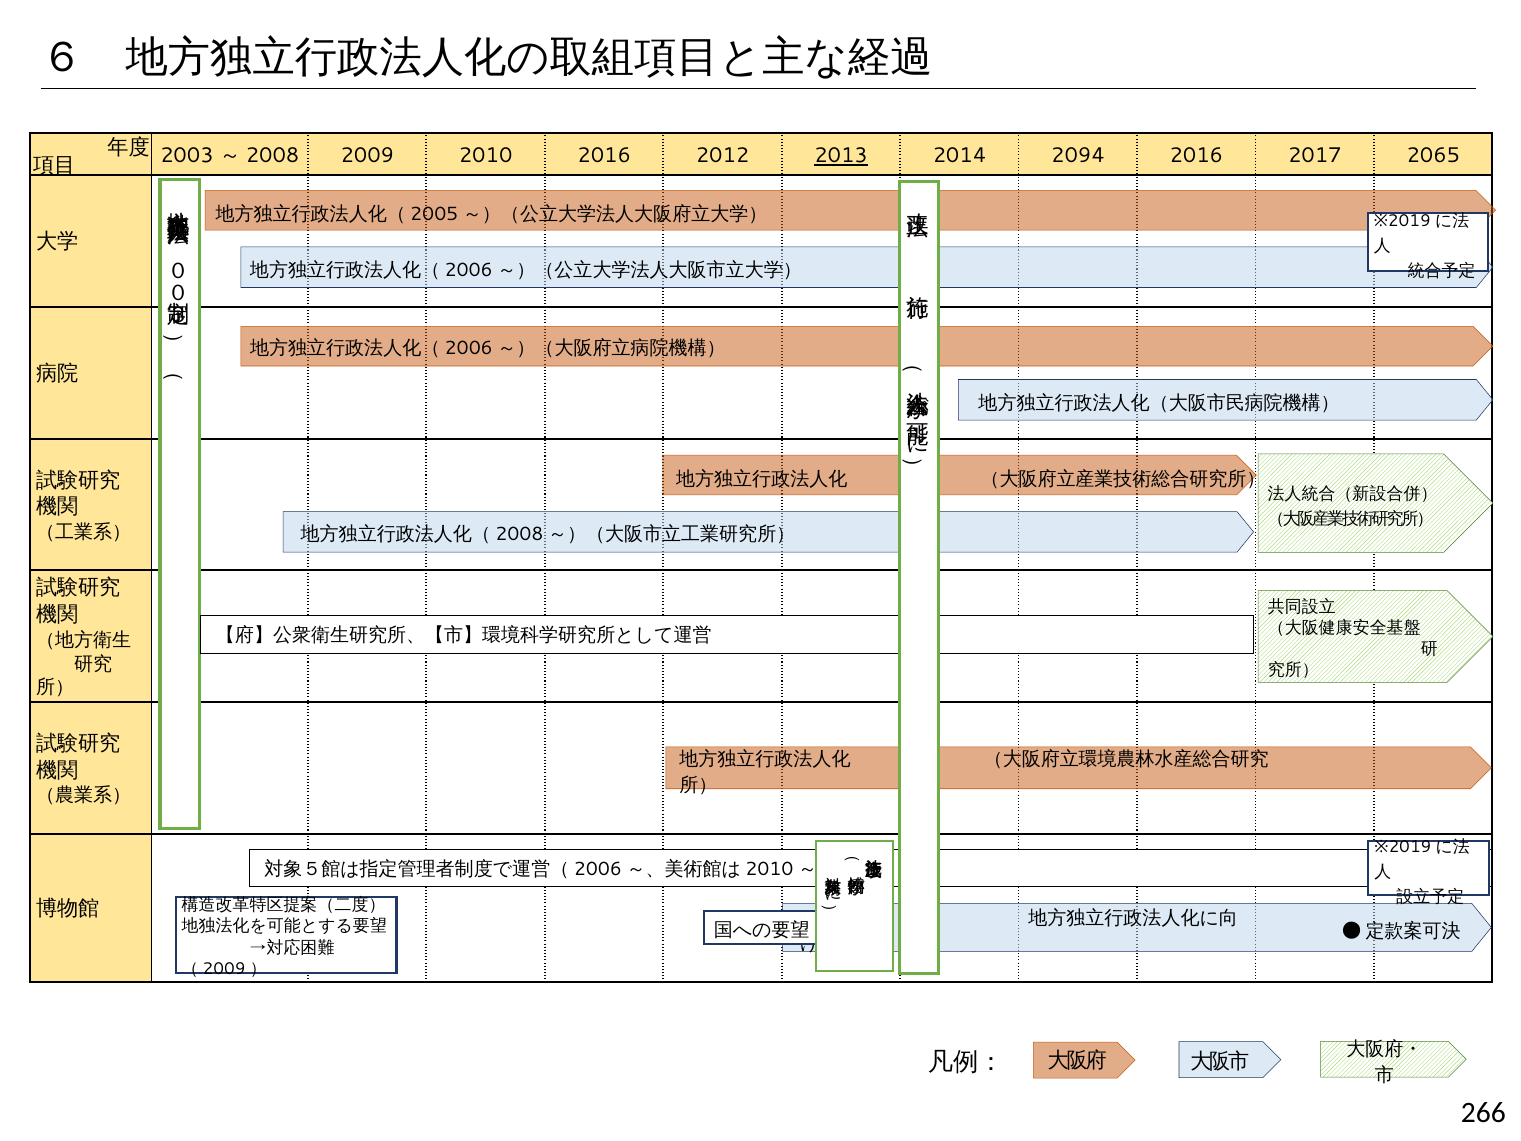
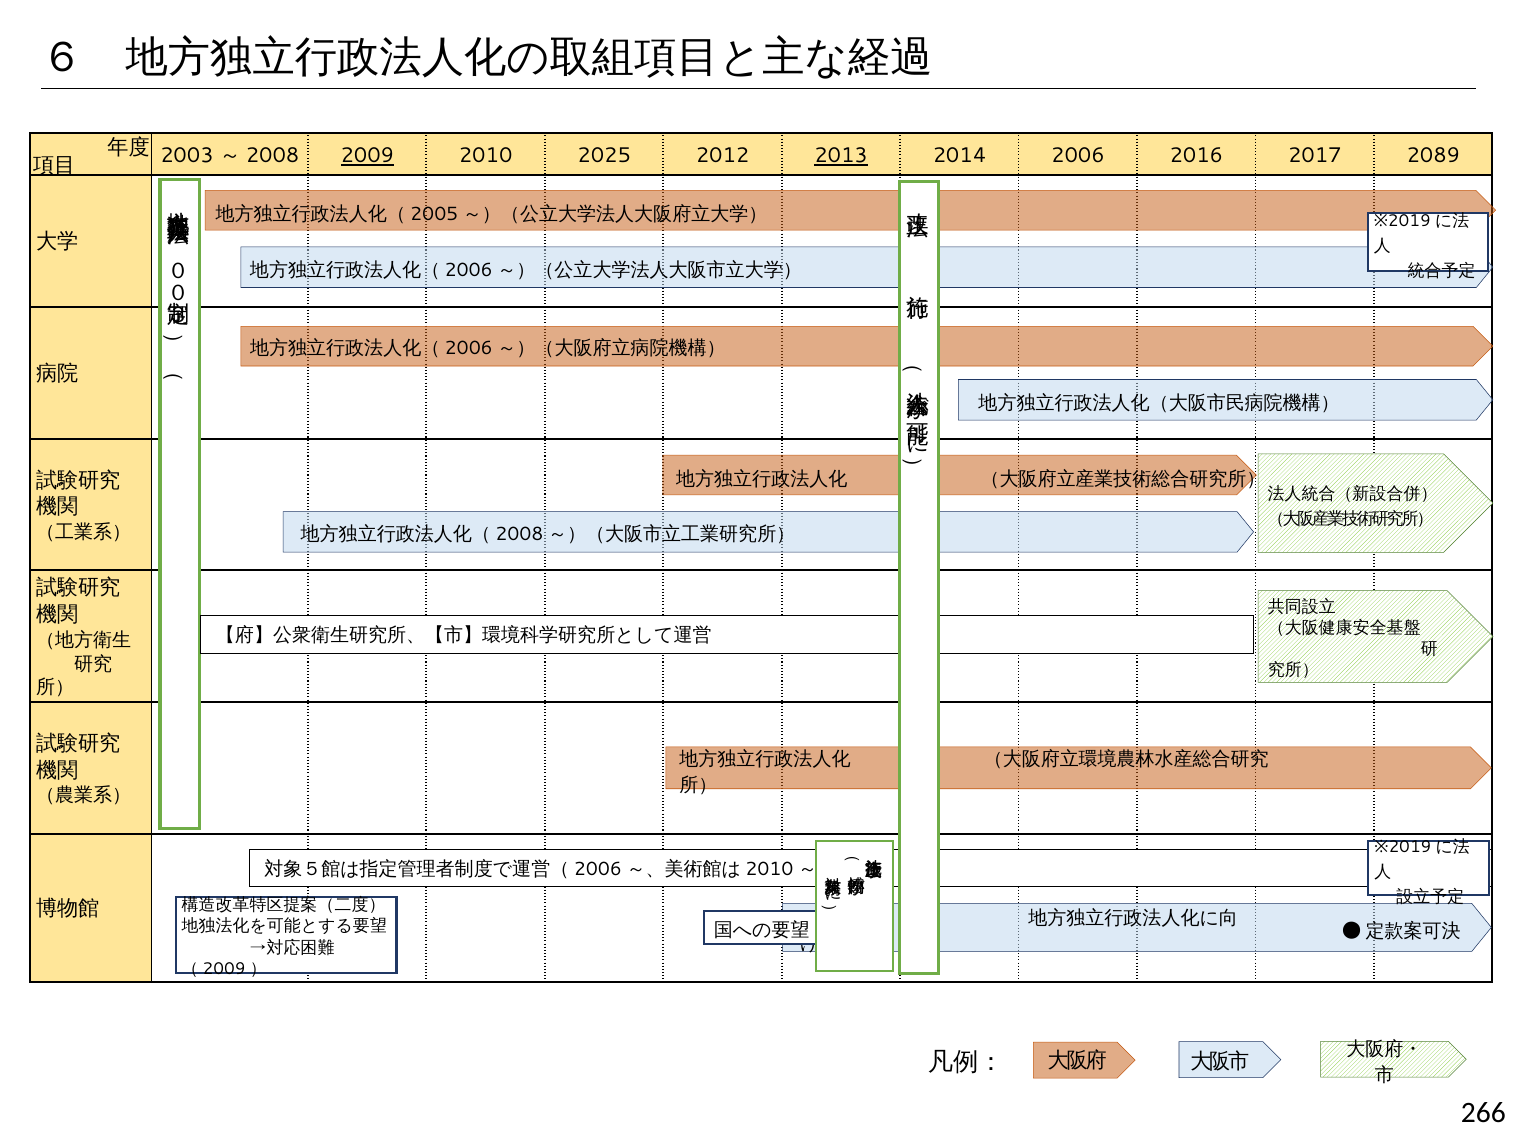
2009 underline: none -> present (367, 156)
2010 2016: 2016 -> 2025 (604, 156)
2094: 2094 -> 2006 (1078, 156)
2065: 2065 -> 2089 (1433, 156)
